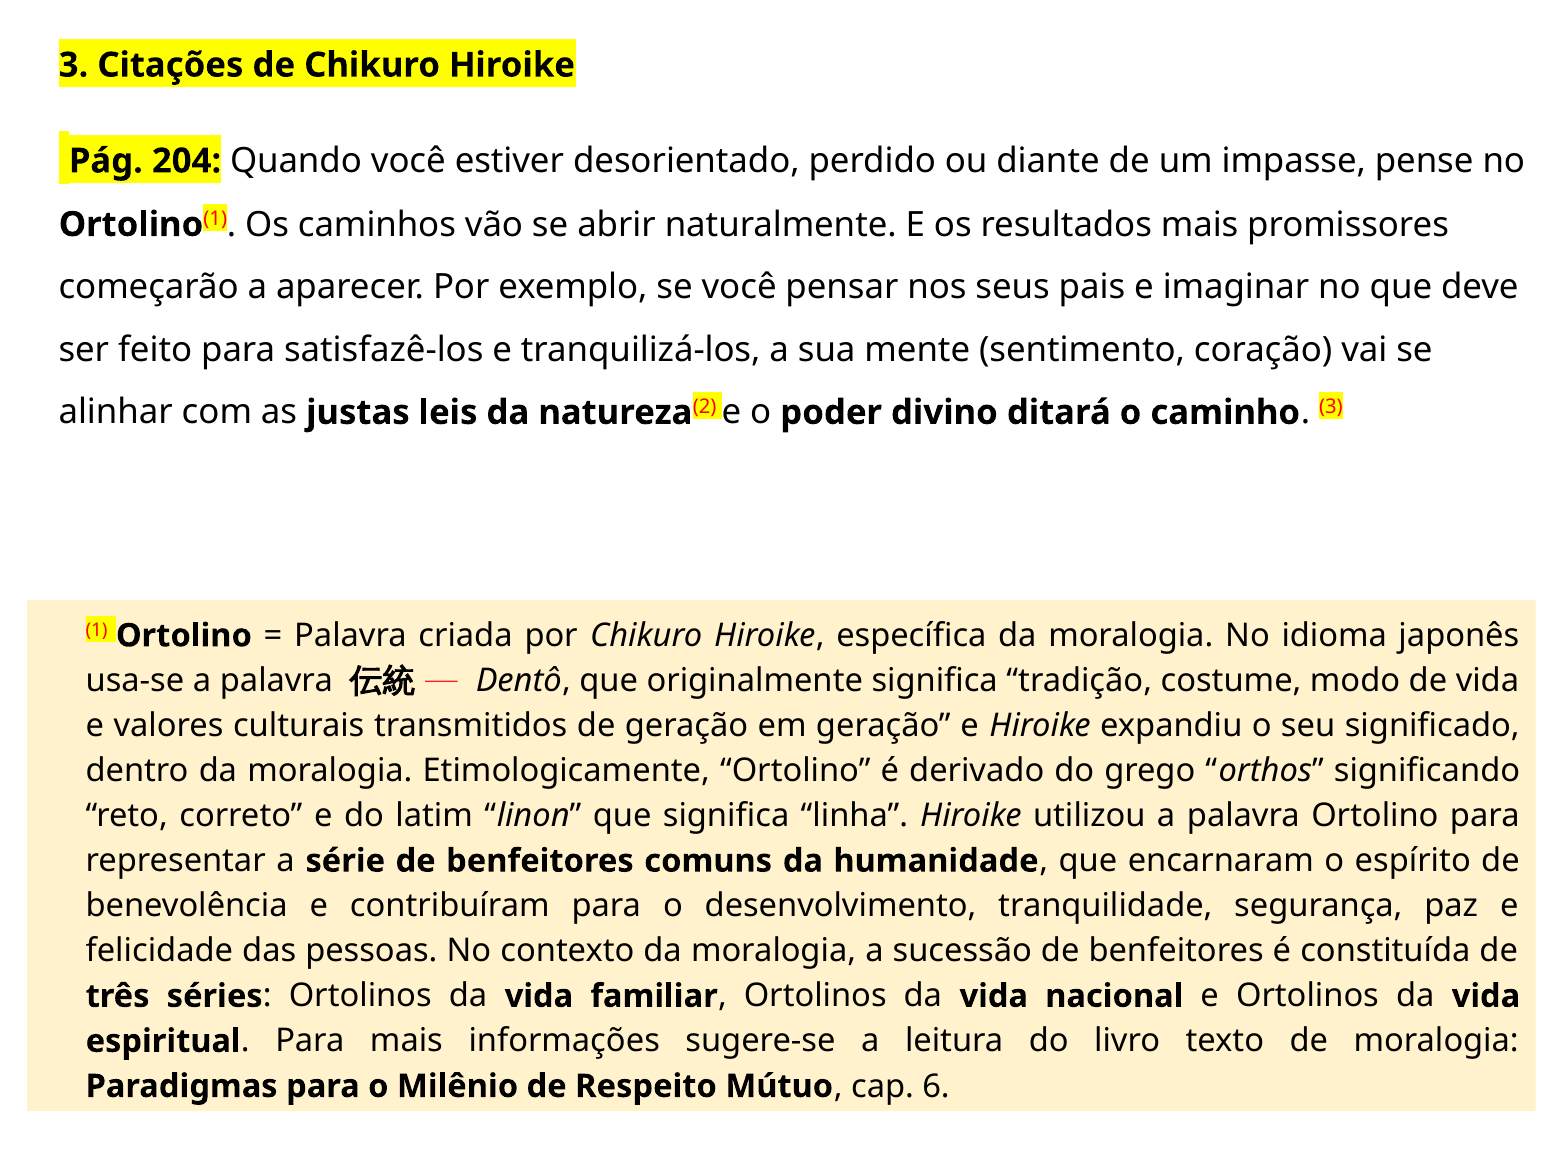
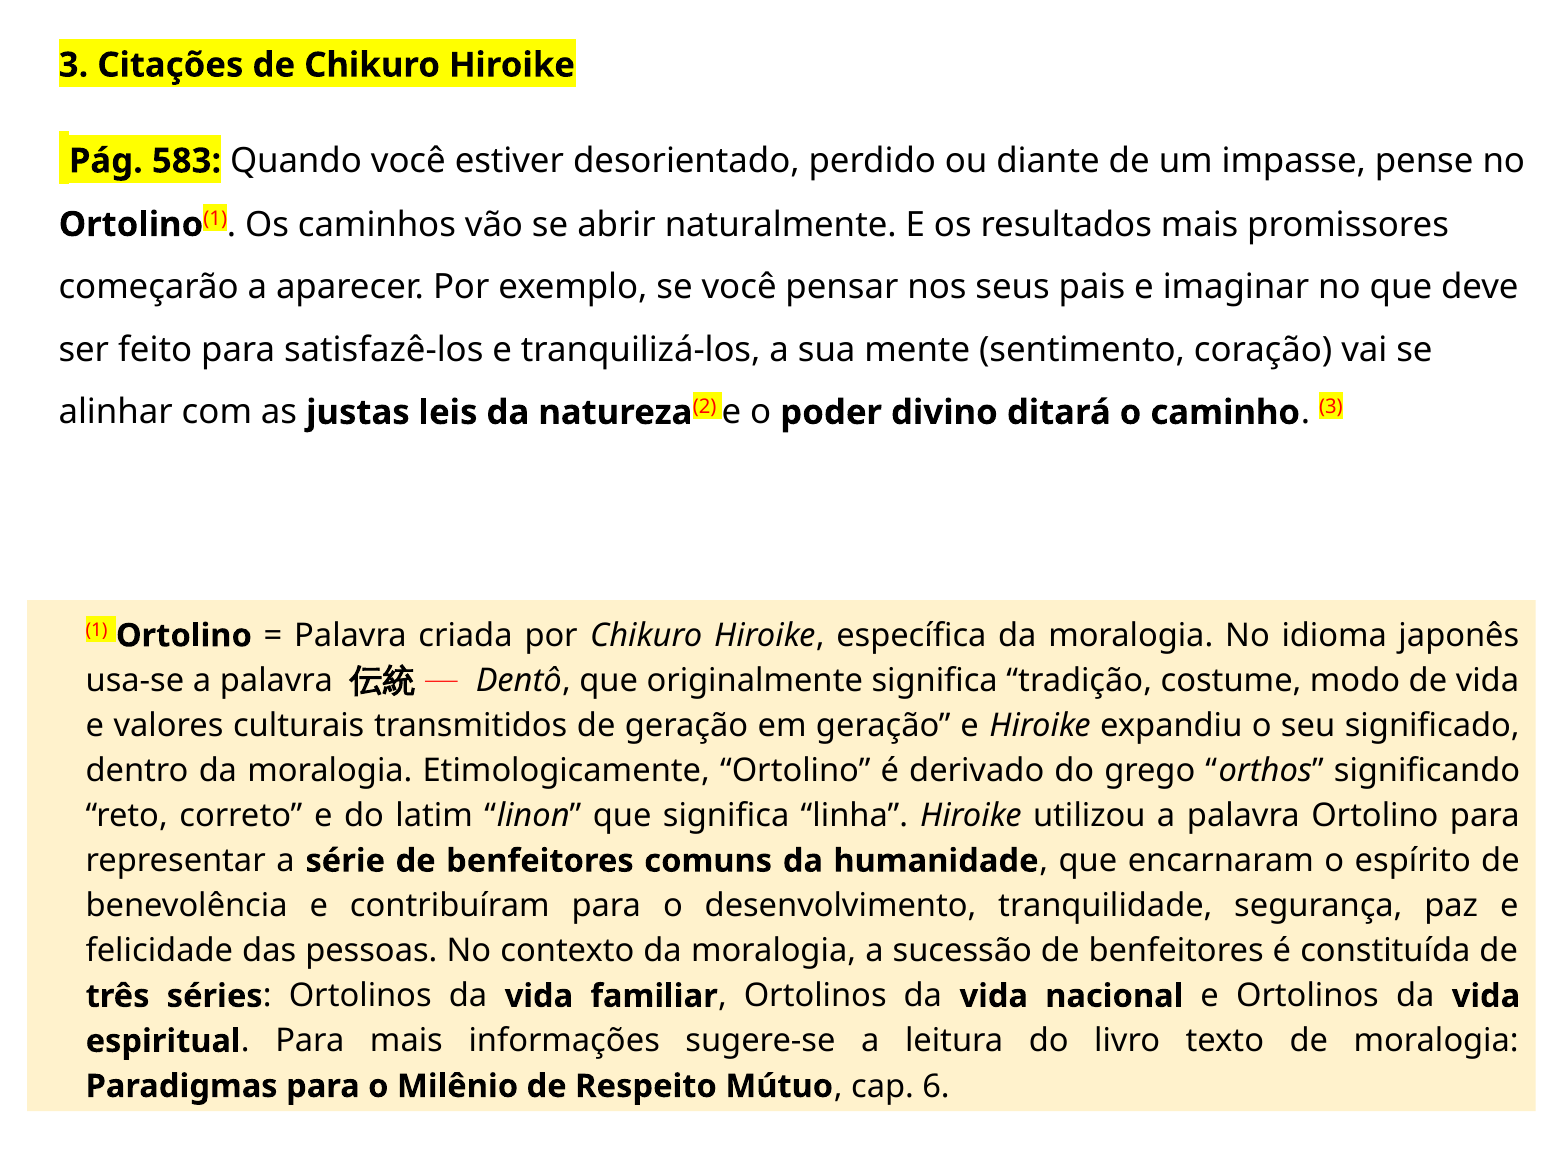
204: 204 -> 583 (187, 161)
